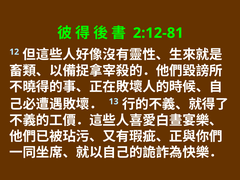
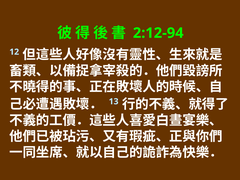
2:12-81: 2:12-81 -> 2:12-94 (158, 33)
